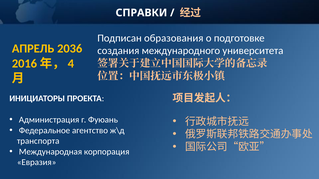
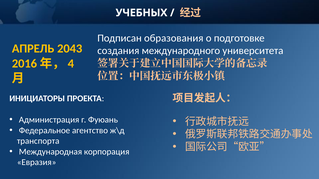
СПРАВКИ: СПРАВКИ -> УЧЕБНЫХ (141, 13)
2036: 2036 -> 2043 (70, 49)
